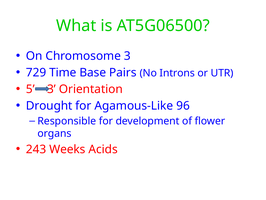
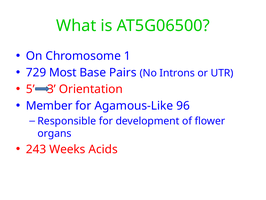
Chromosome 3: 3 -> 1 (127, 56)
Time: Time -> Most (63, 72)
Drought: Drought -> Member (49, 106)
